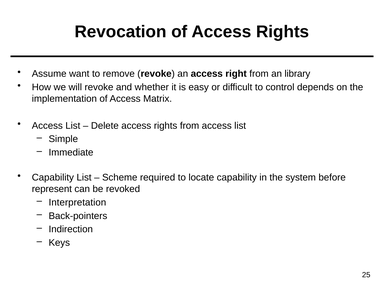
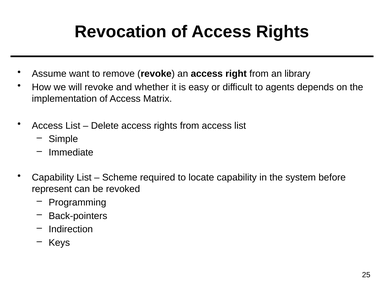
control: control -> agents (280, 87)
Interpretation: Interpretation -> Programming (77, 202)
